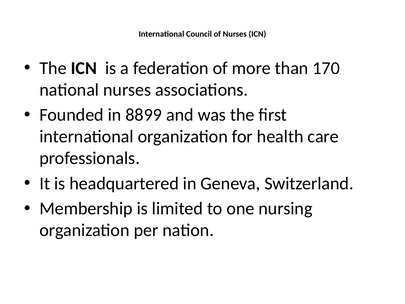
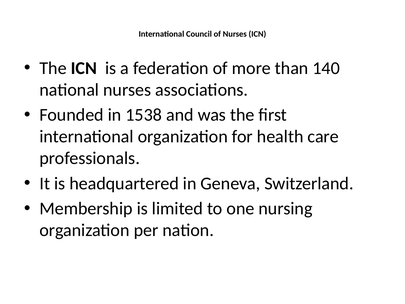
170: 170 -> 140 (326, 68)
8899: 8899 -> 1538 (144, 115)
